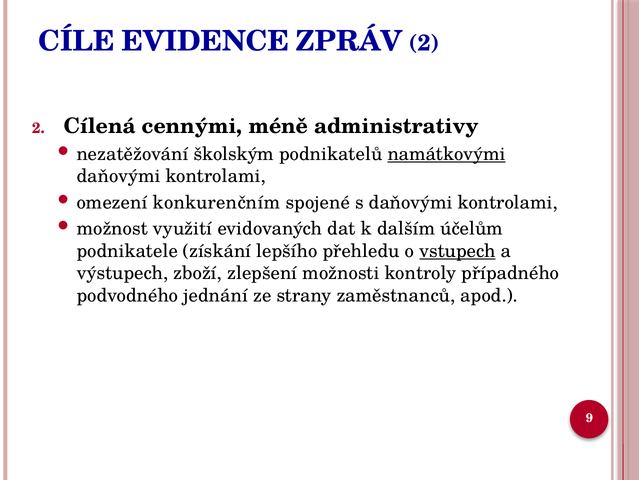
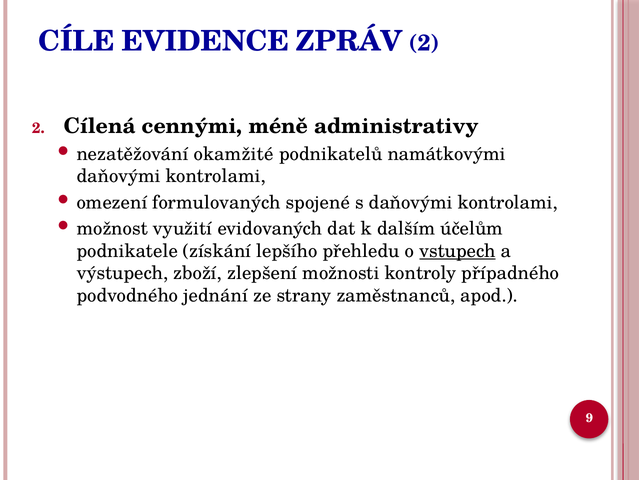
školským: školským -> okamžité (234, 154)
namátkovými underline: present -> none (447, 154)
konkurenčním: konkurenčním -> formulovaných (217, 202)
